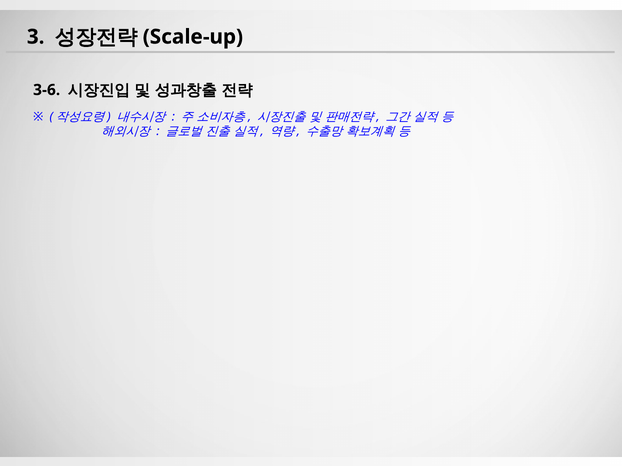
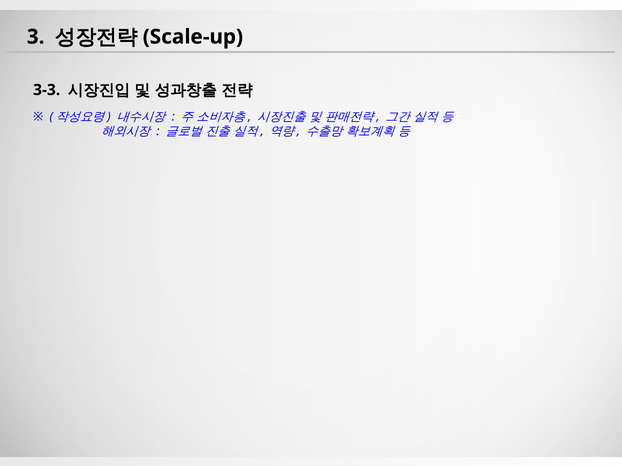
3-6: 3-6 -> 3-3 (47, 90)
